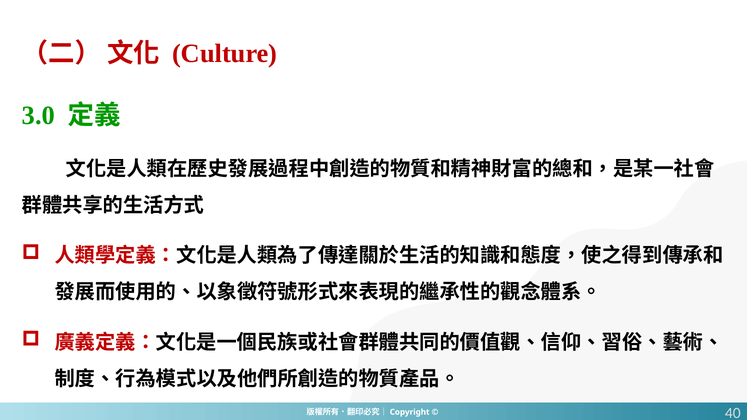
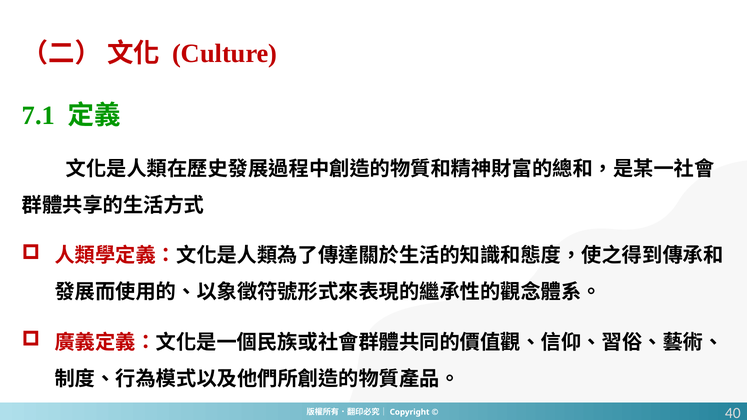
3.0: 3.0 -> 7.1 (38, 115)
